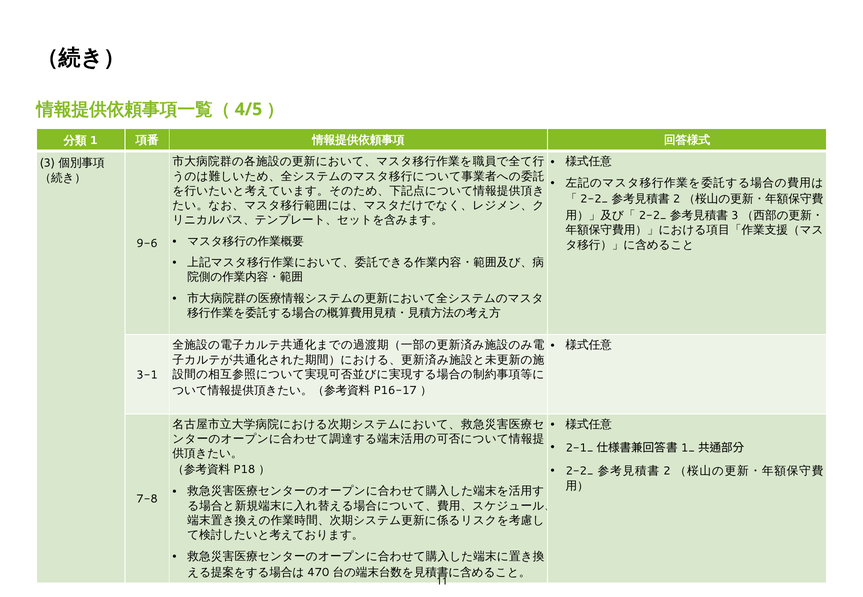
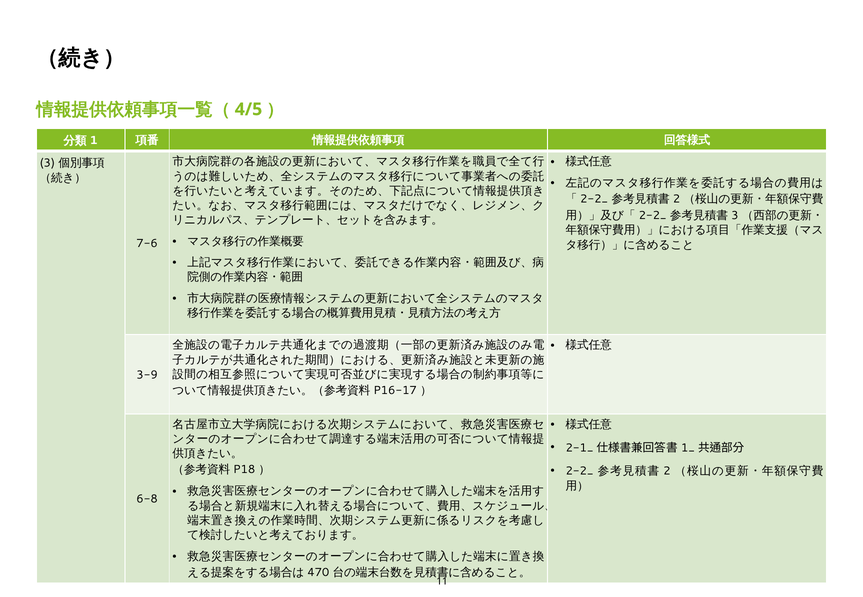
9-6: 9-6 -> 7-6 (147, 244)
3-1: 3-1 -> 3-9 (147, 375)
7-8: 7-8 -> 6-8 (147, 499)
